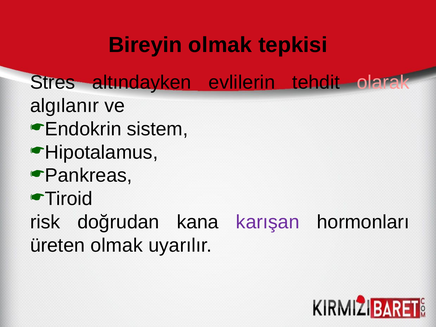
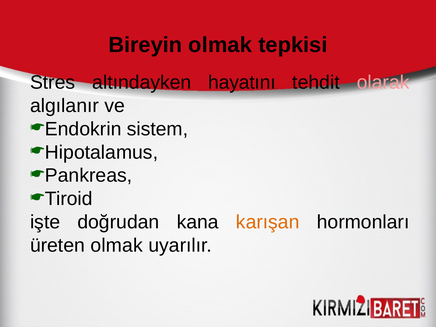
evlilerin: evlilerin -> hayatını (242, 83)
risk: risk -> işte (45, 222)
karışan colour: purple -> orange (268, 222)
